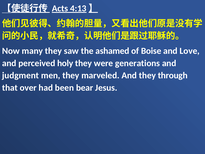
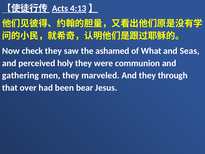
many: many -> check (32, 51)
Boise: Boise -> What (151, 51)
Love: Love -> Seas (190, 51)
generations: generations -> communion (138, 63)
judgment: judgment -> gathering (20, 75)
